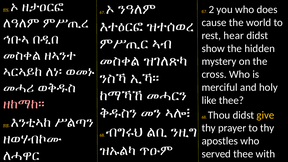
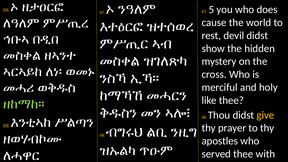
2: 2 -> 5 (211, 10)
hear: hear -> devil (234, 36)
ዘከማከ። colour: pink -> light green (24, 104)
